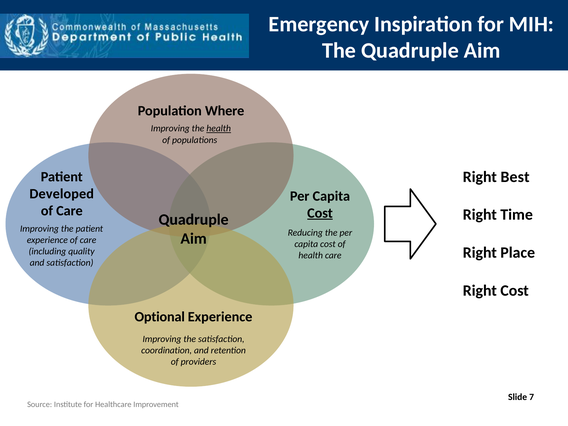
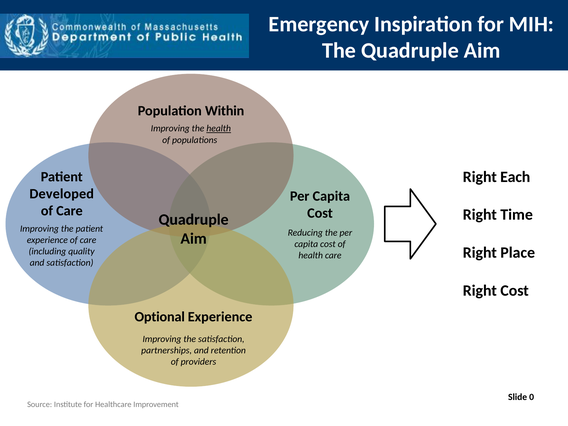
Where: Where -> Within (225, 111)
Best: Best -> Each (515, 177)
Cost underline: present -> none (320, 213)
coordination: coordination -> partnerships (167, 350)
7: 7 -> 0 (532, 397)
